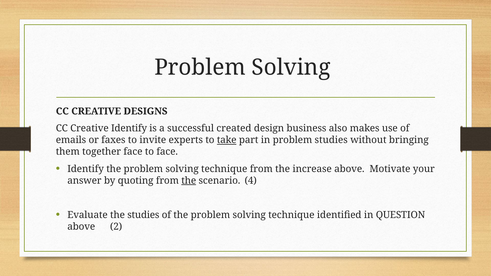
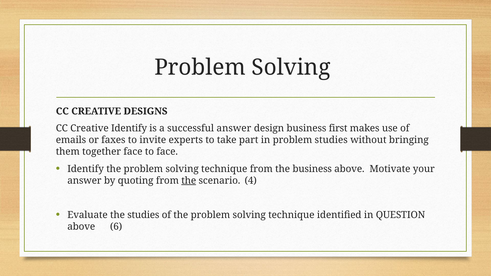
successful created: created -> answer (234, 129)
also: also -> first (338, 129)
take underline: present -> none (227, 140)
the increase: increase -> business (312, 169)
2: 2 -> 6 (116, 227)
